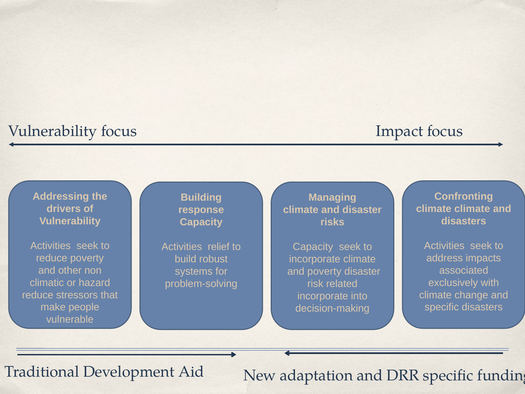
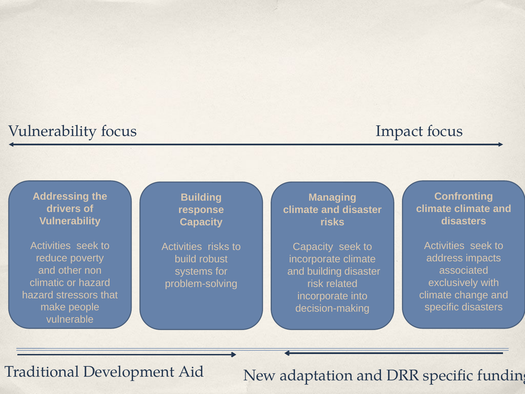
Activities relief: relief -> risks (218, 247)
and poverty: poverty -> building (324, 271)
reduce: reduce -> hazard (38, 295)
